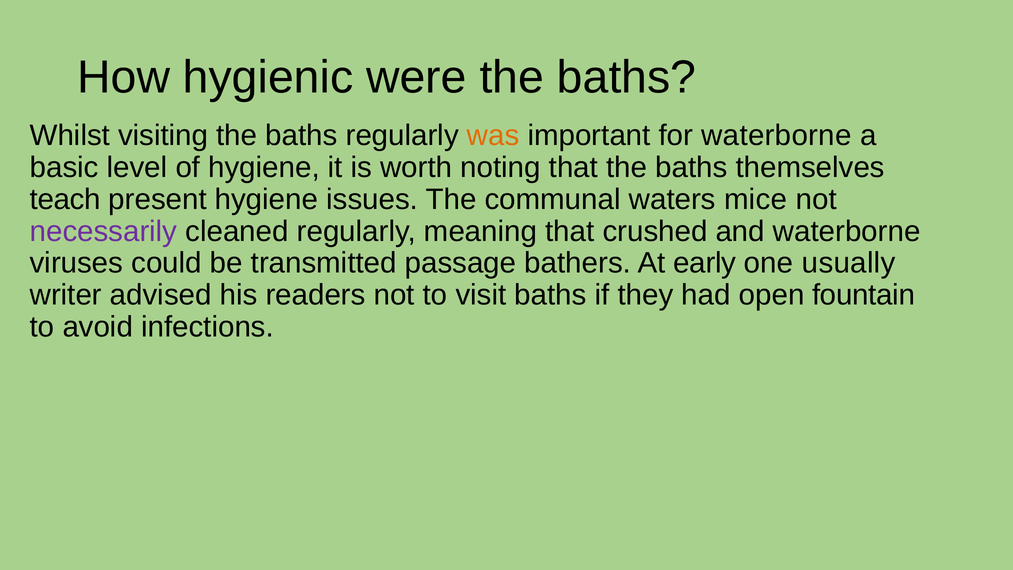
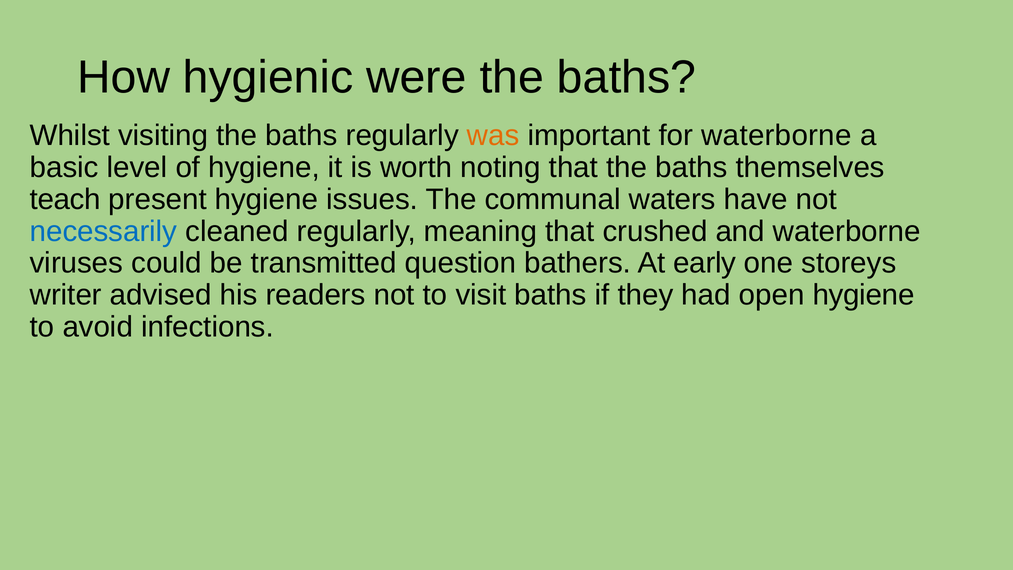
mice: mice -> have (756, 199)
necessarily colour: purple -> blue (104, 231)
passage: passage -> question (461, 263)
usually: usually -> storeys (849, 263)
open fountain: fountain -> hygiene (864, 295)
